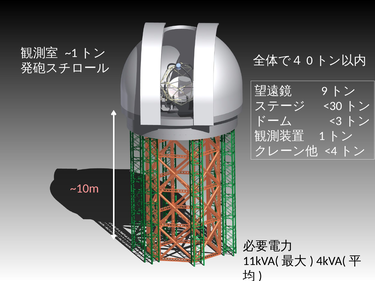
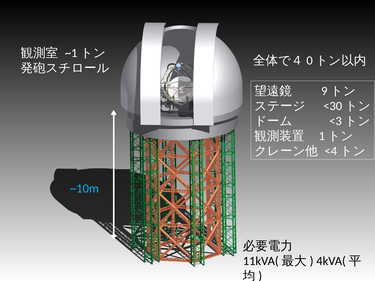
~10m colour: pink -> light blue (84, 189)
